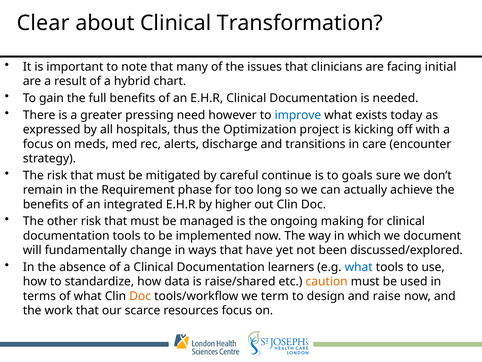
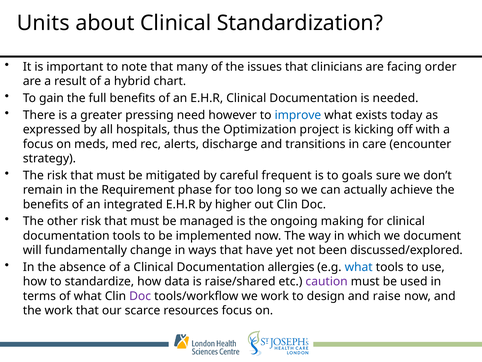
Clear: Clear -> Units (43, 23)
Transformation: Transformation -> Standardization (300, 23)
initial: initial -> order (441, 67)
continue: continue -> frequent (287, 175)
learners: learners -> allergies (291, 267)
caution colour: orange -> purple (327, 281)
Doc colour: orange -> purple (140, 296)
we term: term -> work (275, 296)
